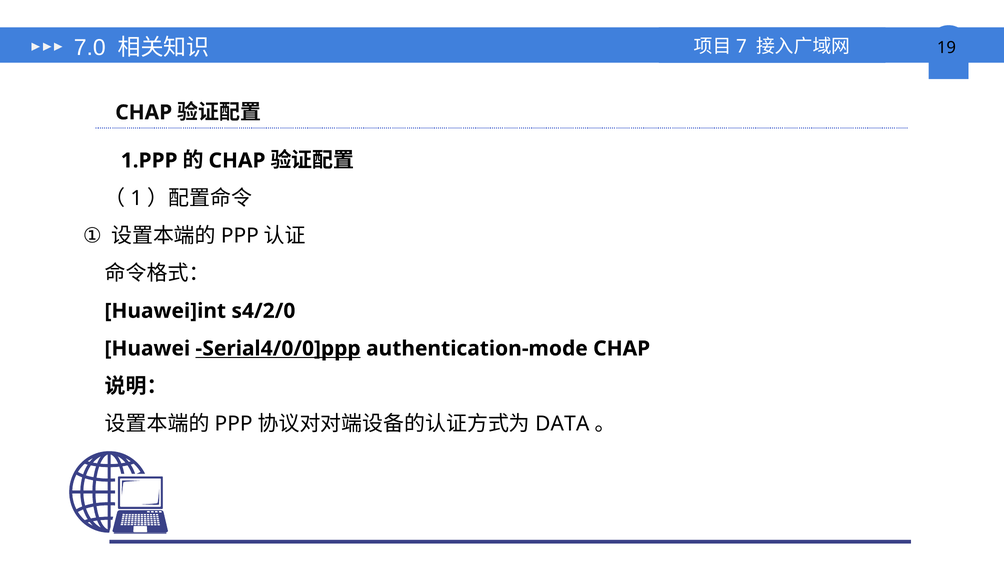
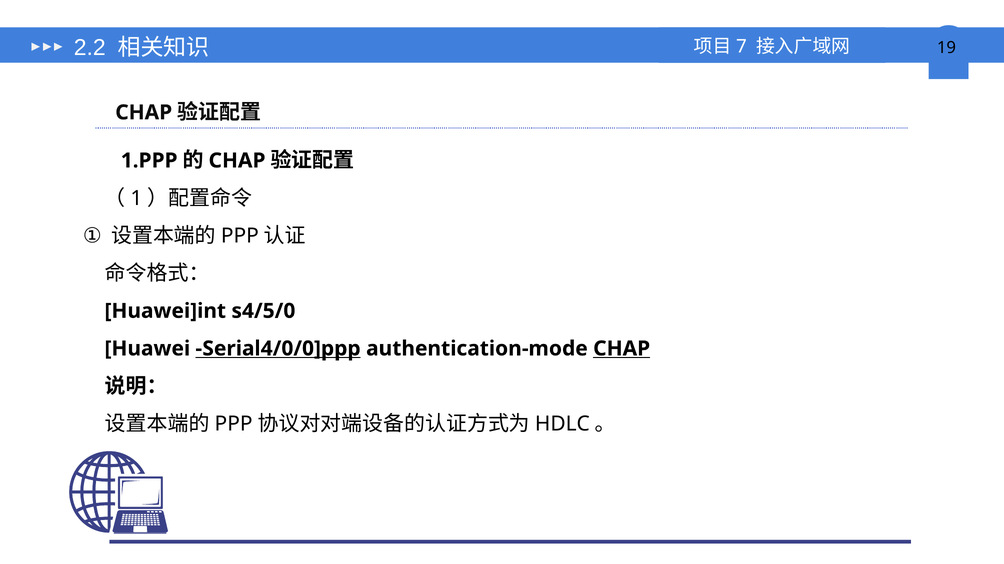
7.0: 7.0 -> 2.2 (90, 48)
s4/2/0: s4/2/0 -> s4/5/0 (263, 311)
CHAP underline: none -> present (622, 349)
DATA: DATA -> HDLC (562, 424)
